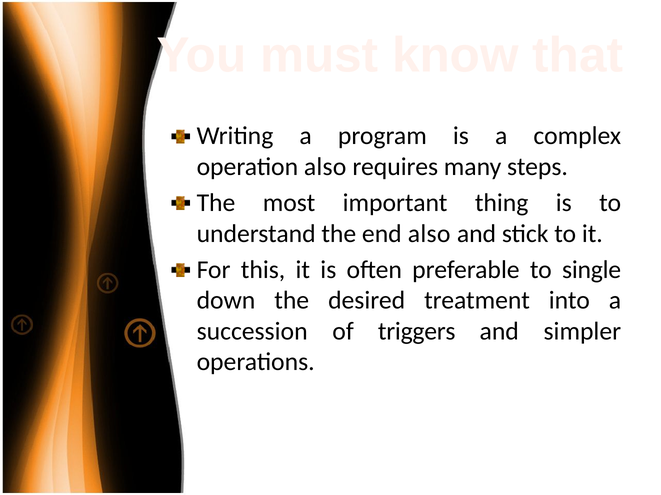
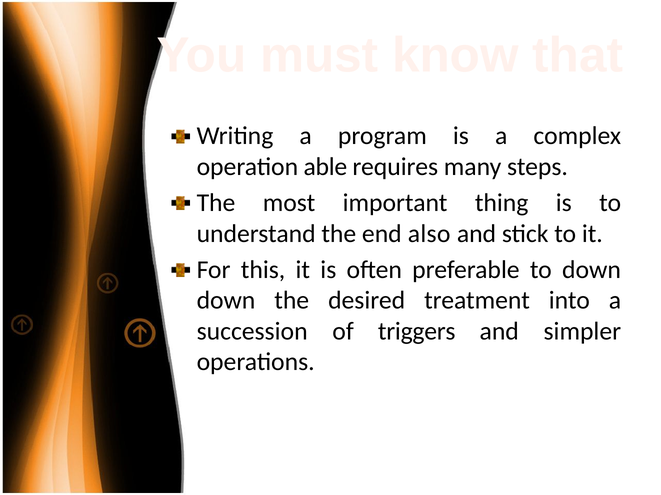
operation also: also -> able (325, 167)
to single: single -> down (592, 270)
